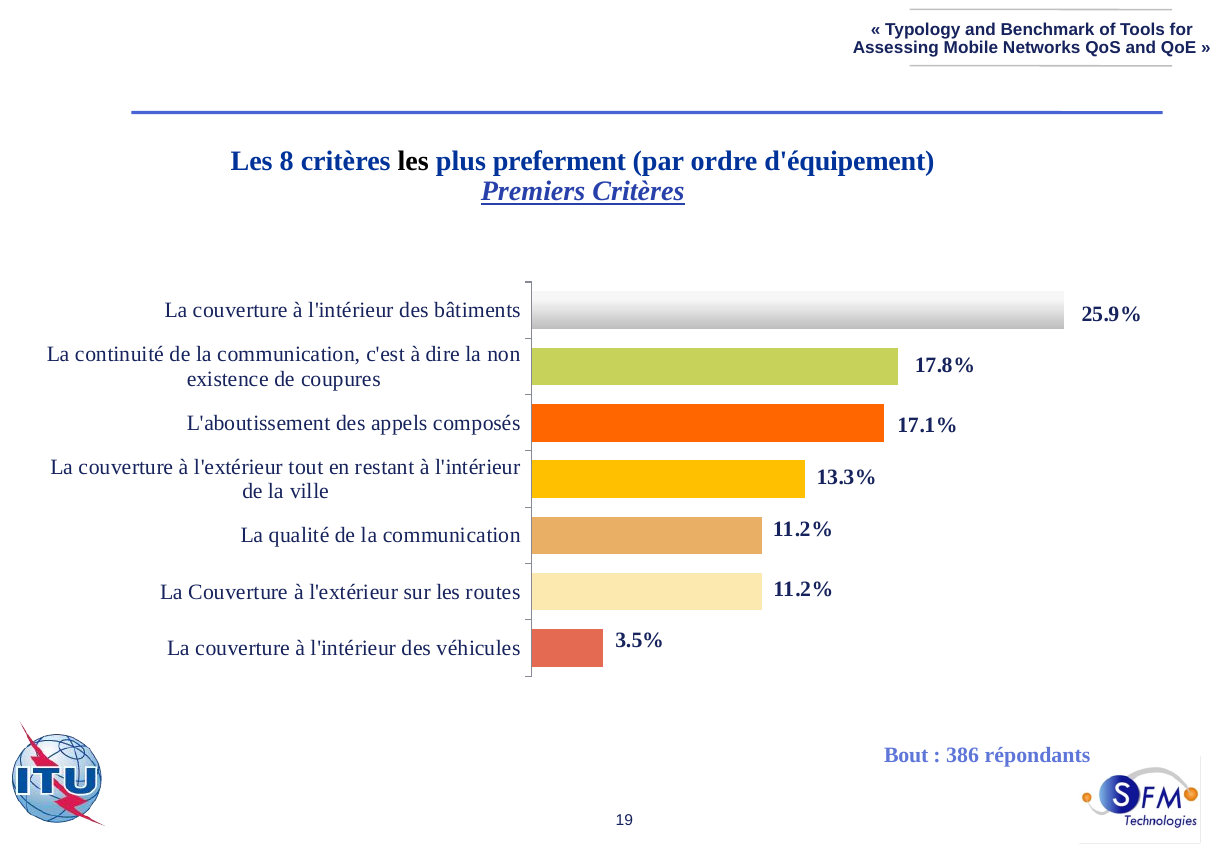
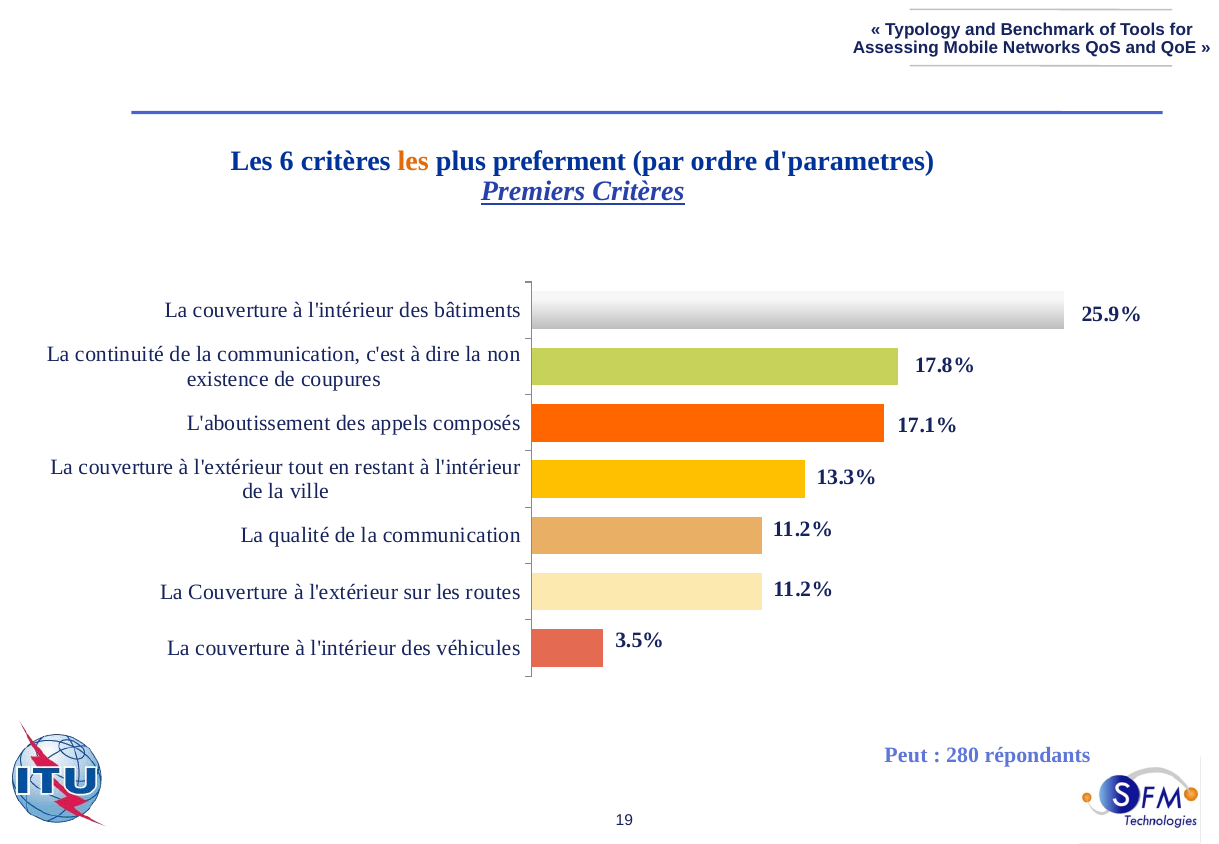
8: 8 -> 6 (287, 161)
les colour: black -> orange (413, 161)
d'équipement: d'équipement -> d'parametres (849, 161)
Bout: Bout -> Peut (906, 756)
386: 386 -> 280 (963, 756)
